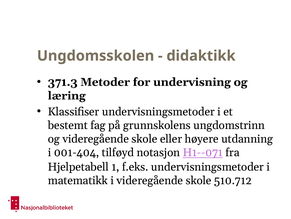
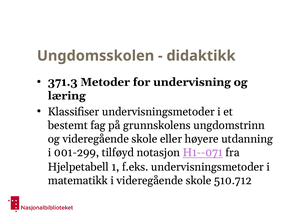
001-404: 001-404 -> 001-299 (76, 152)
